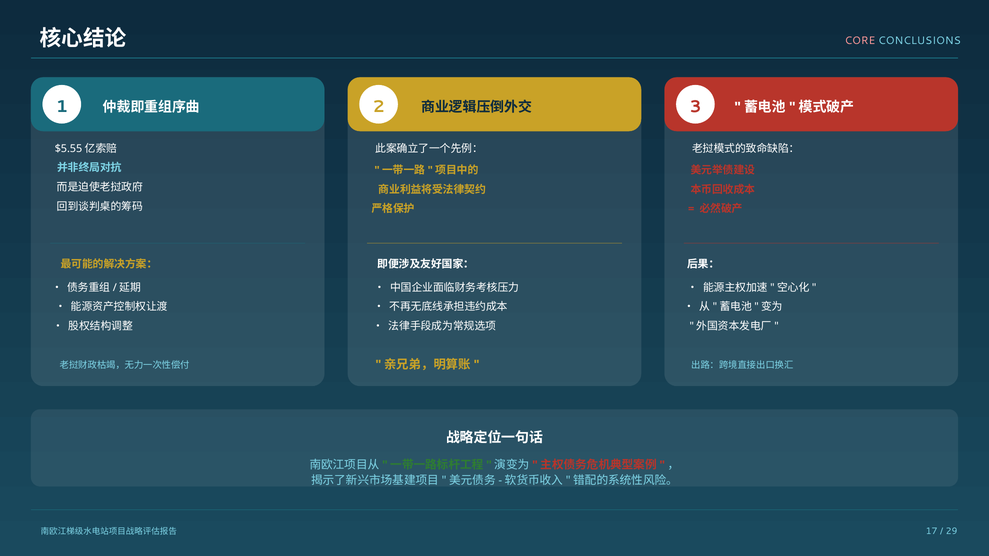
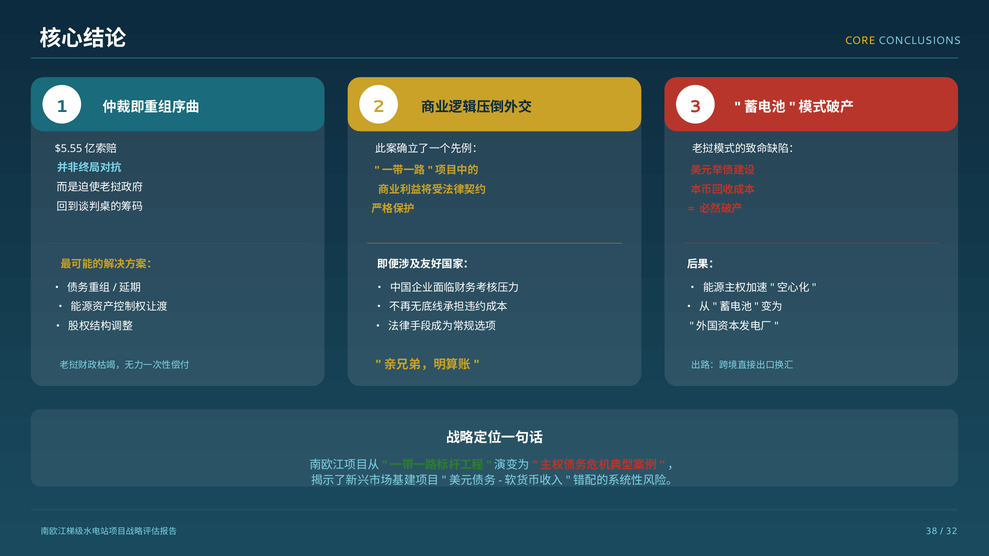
CORE colour: pink -> yellow (860, 41)
17: 17 -> 38 (932, 531)
29: 29 -> 32 (952, 531)
